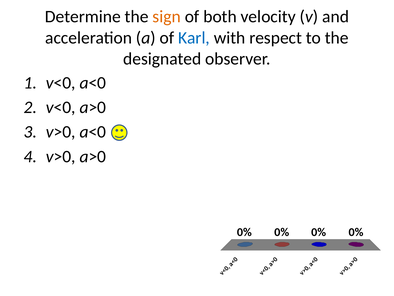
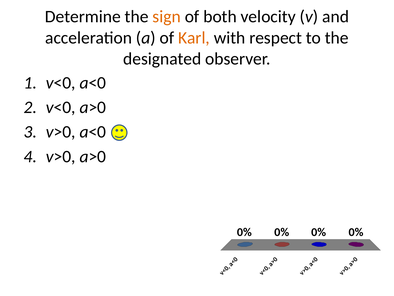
Karl colour: blue -> orange (194, 38)
